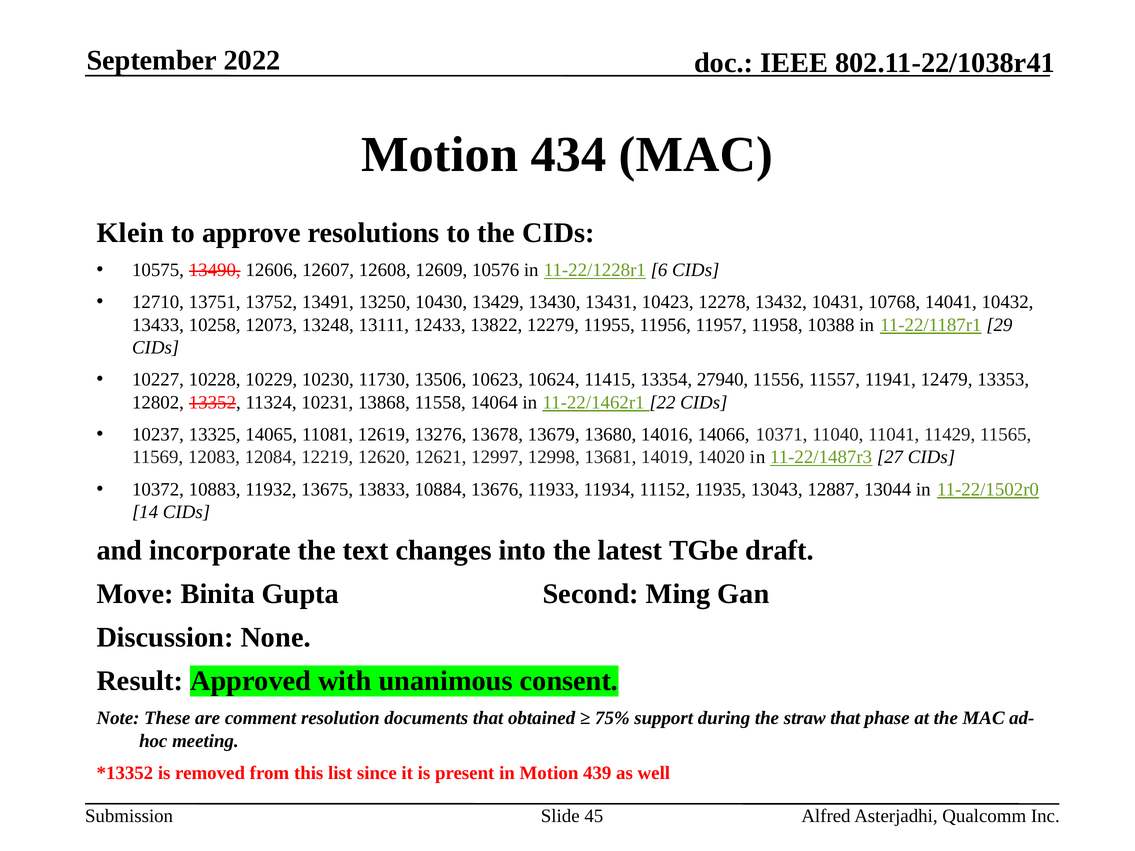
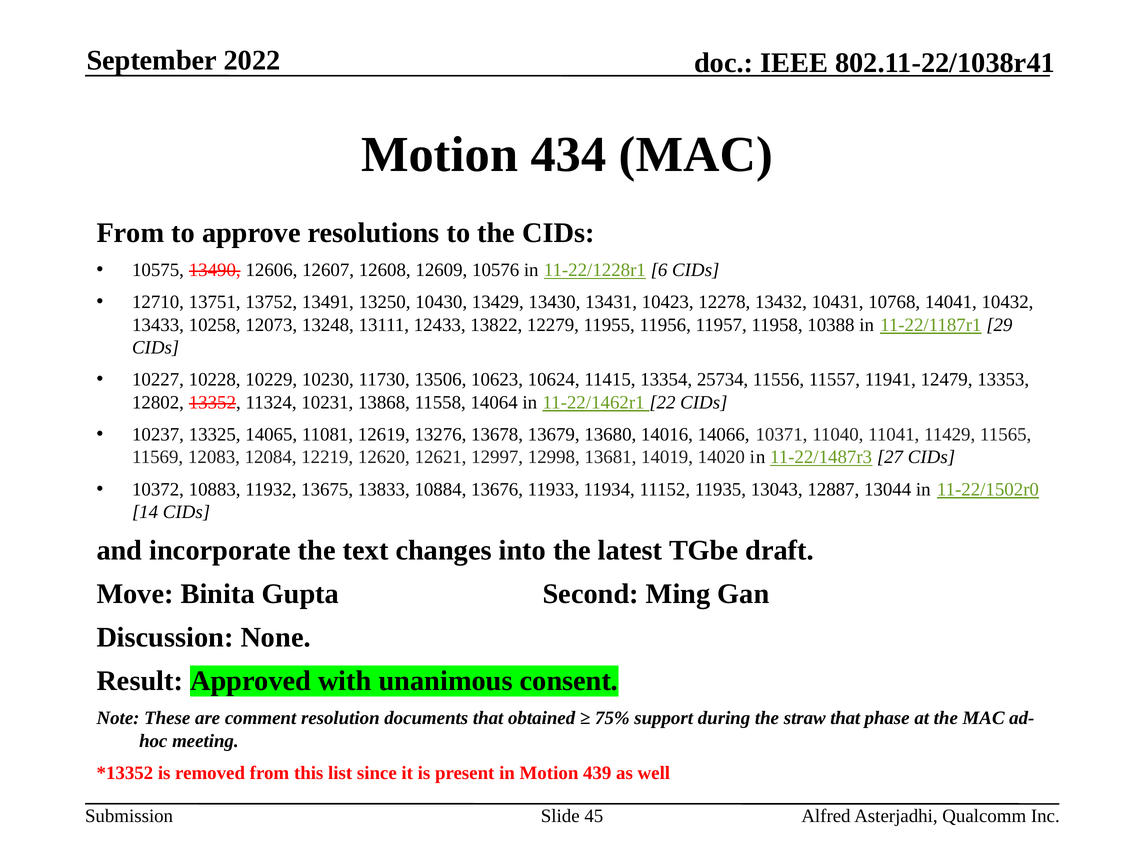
Klein: Klein -> From (130, 233)
27940: 27940 -> 25734 (723, 380)
